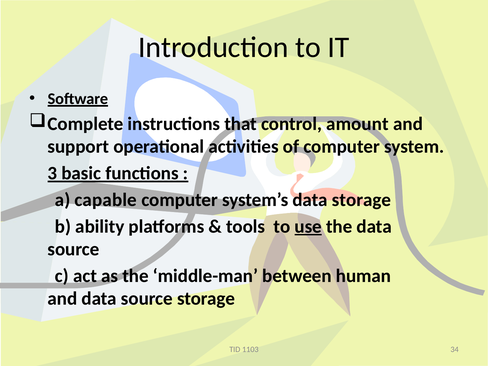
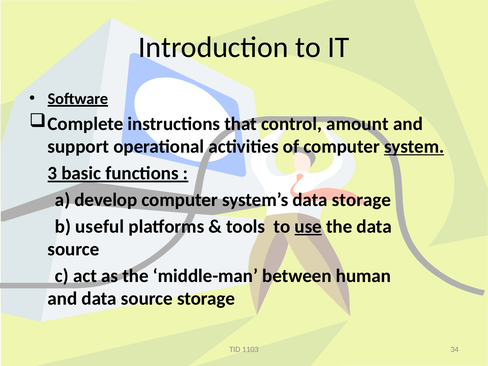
system underline: none -> present (414, 147)
capable: capable -> develop (106, 200)
ability: ability -> useful (100, 226)
